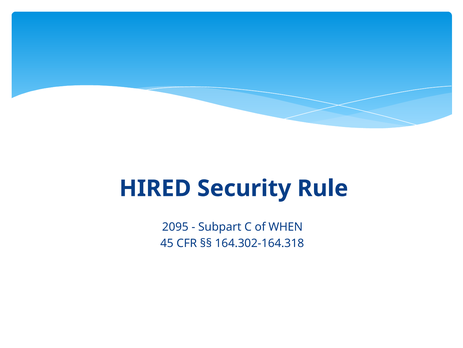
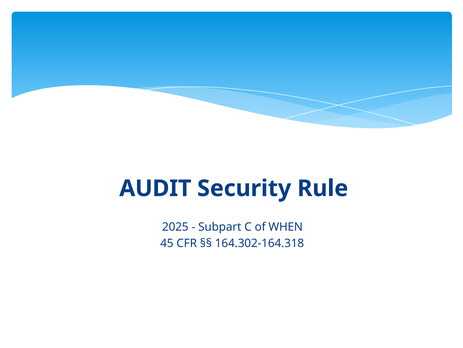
HIRED: HIRED -> AUDIT (155, 188)
2095: 2095 -> 2025 (175, 227)
